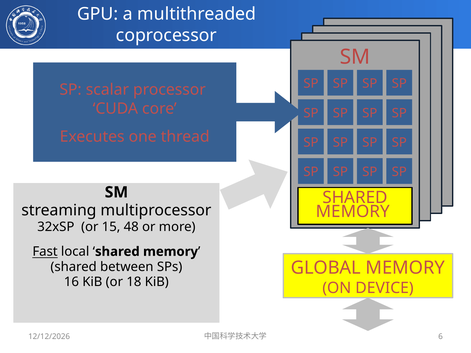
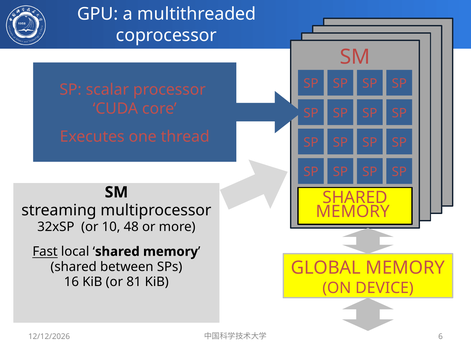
15: 15 -> 10 (111, 227)
18: 18 -> 81 (134, 282)
